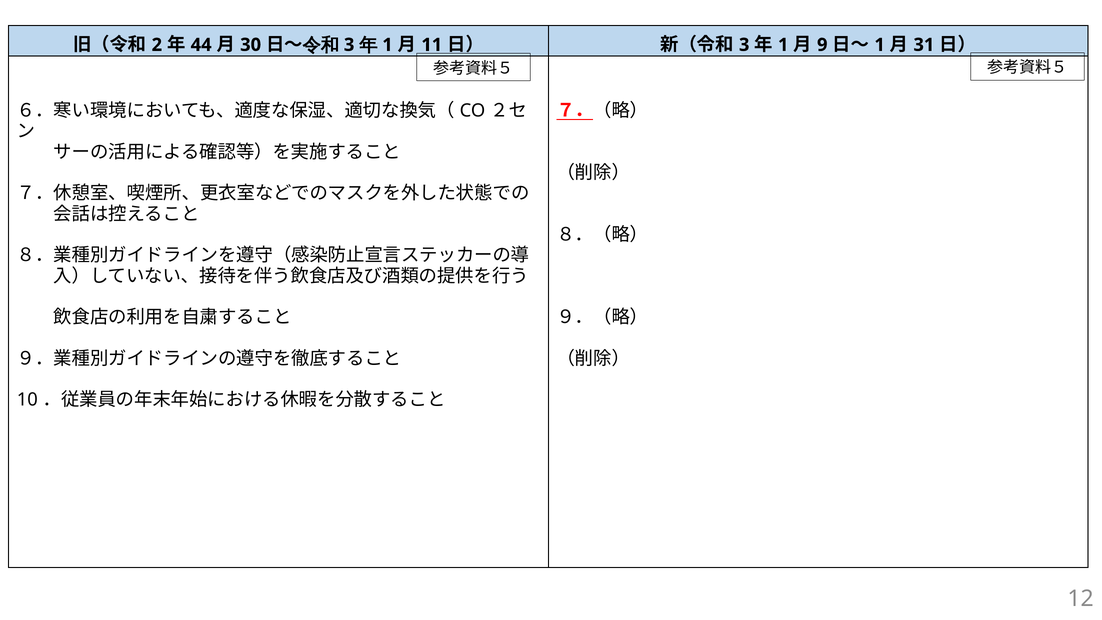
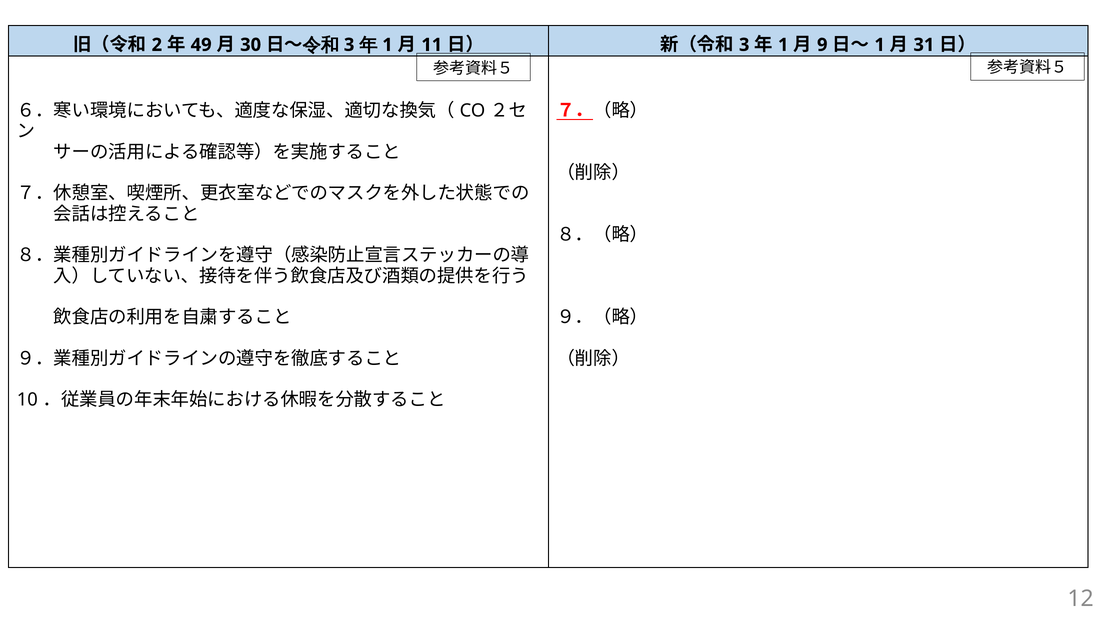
44: 44 -> 49 (201, 45)
